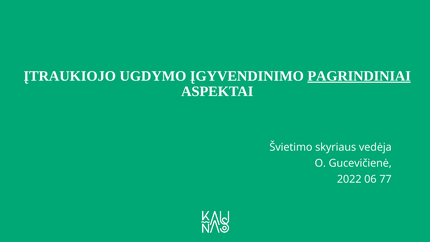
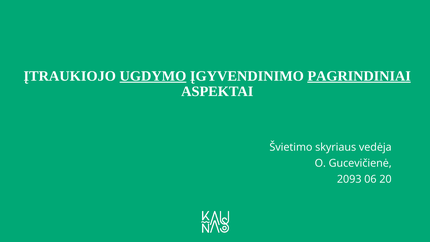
UGDYMO underline: none -> present (153, 76)
2022: 2022 -> 2093 (349, 179)
77: 77 -> 20 (385, 179)
